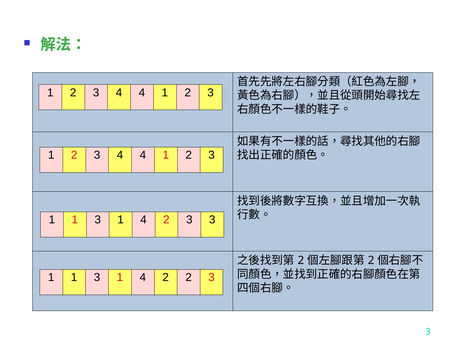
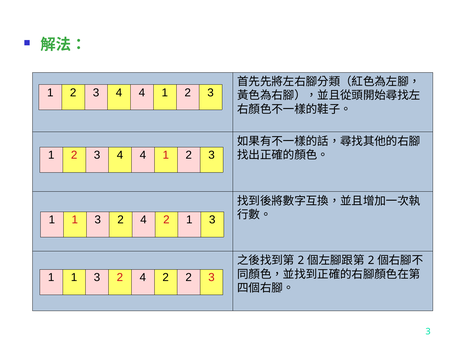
1: 1 -> 2 (121, 219)
4 2 3: 3 -> 1 (189, 219)
1: 1 -> 2 (120, 277)
